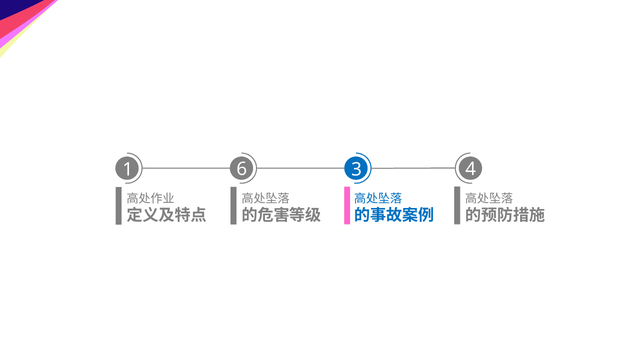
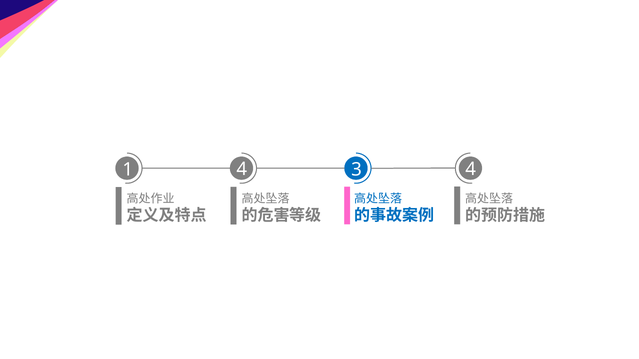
1 6: 6 -> 4 (242, 169)
